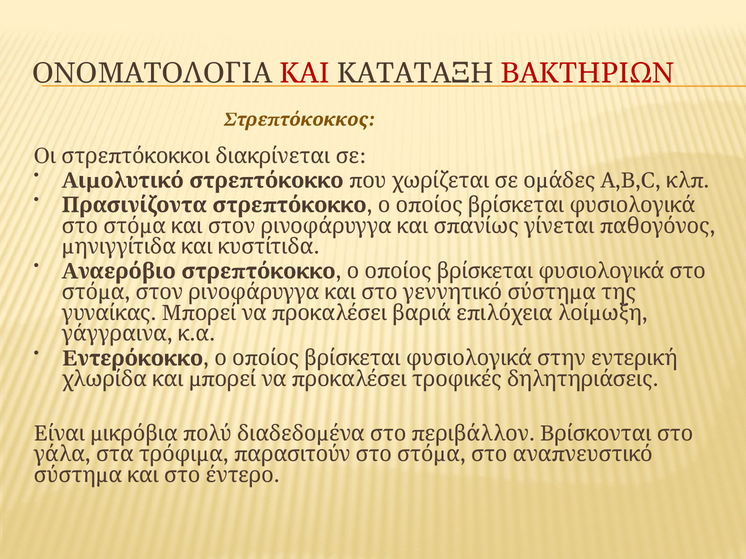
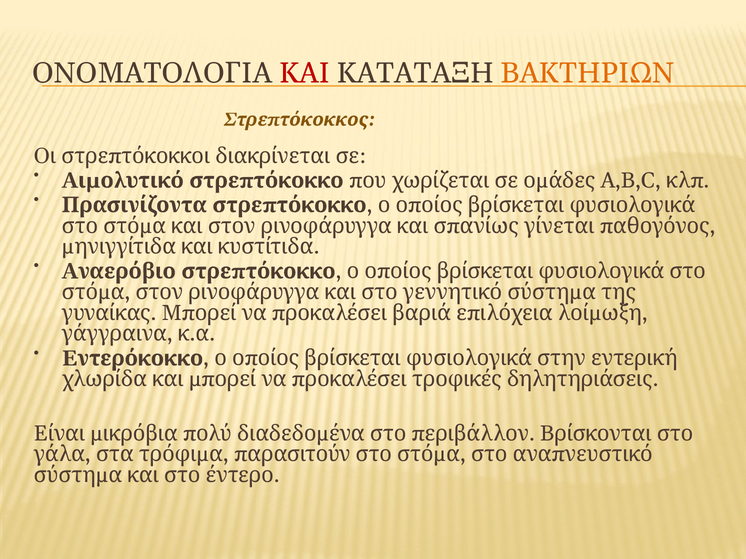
ΒΑΚΤΗΡΙΩΝ colour: red -> orange (588, 73)
